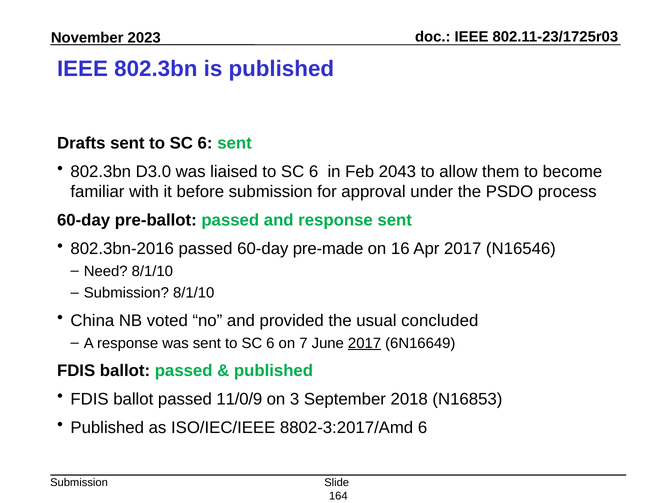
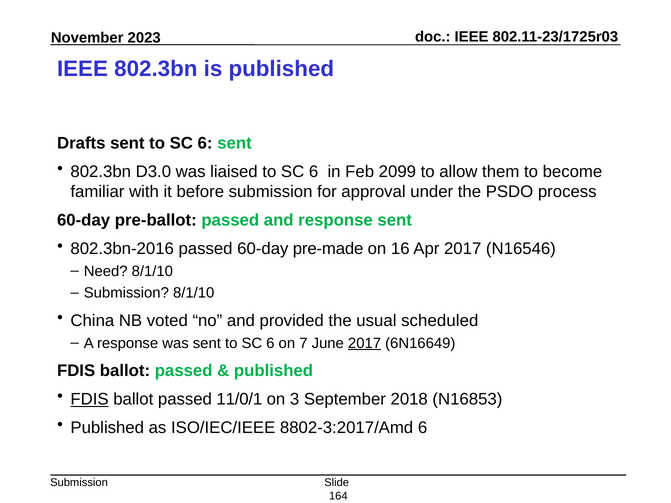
2043: 2043 -> 2099 (397, 172)
concluded: concluded -> scheduled (440, 321)
FDIS underline: none -> present (90, 399)
11/0/9: 11/0/9 -> 11/0/1 (239, 399)
